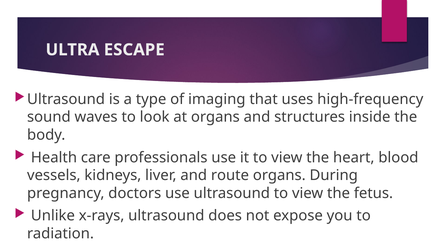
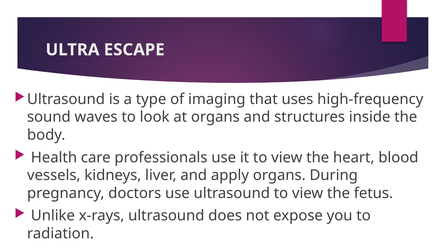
route: route -> apply (230, 175)
